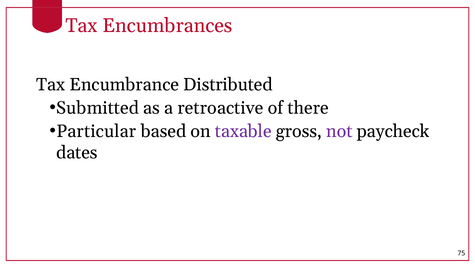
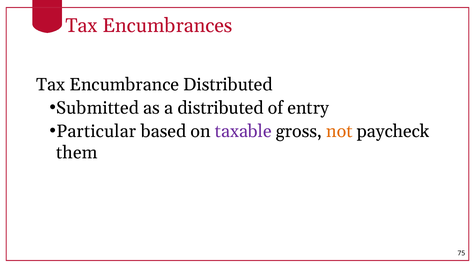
a retroactive: retroactive -> distributed (221, 108)
there: there -> entry (308, 108)
not colour: purple -> orange (339, 131)
dates: dates -> them (77, 153)
